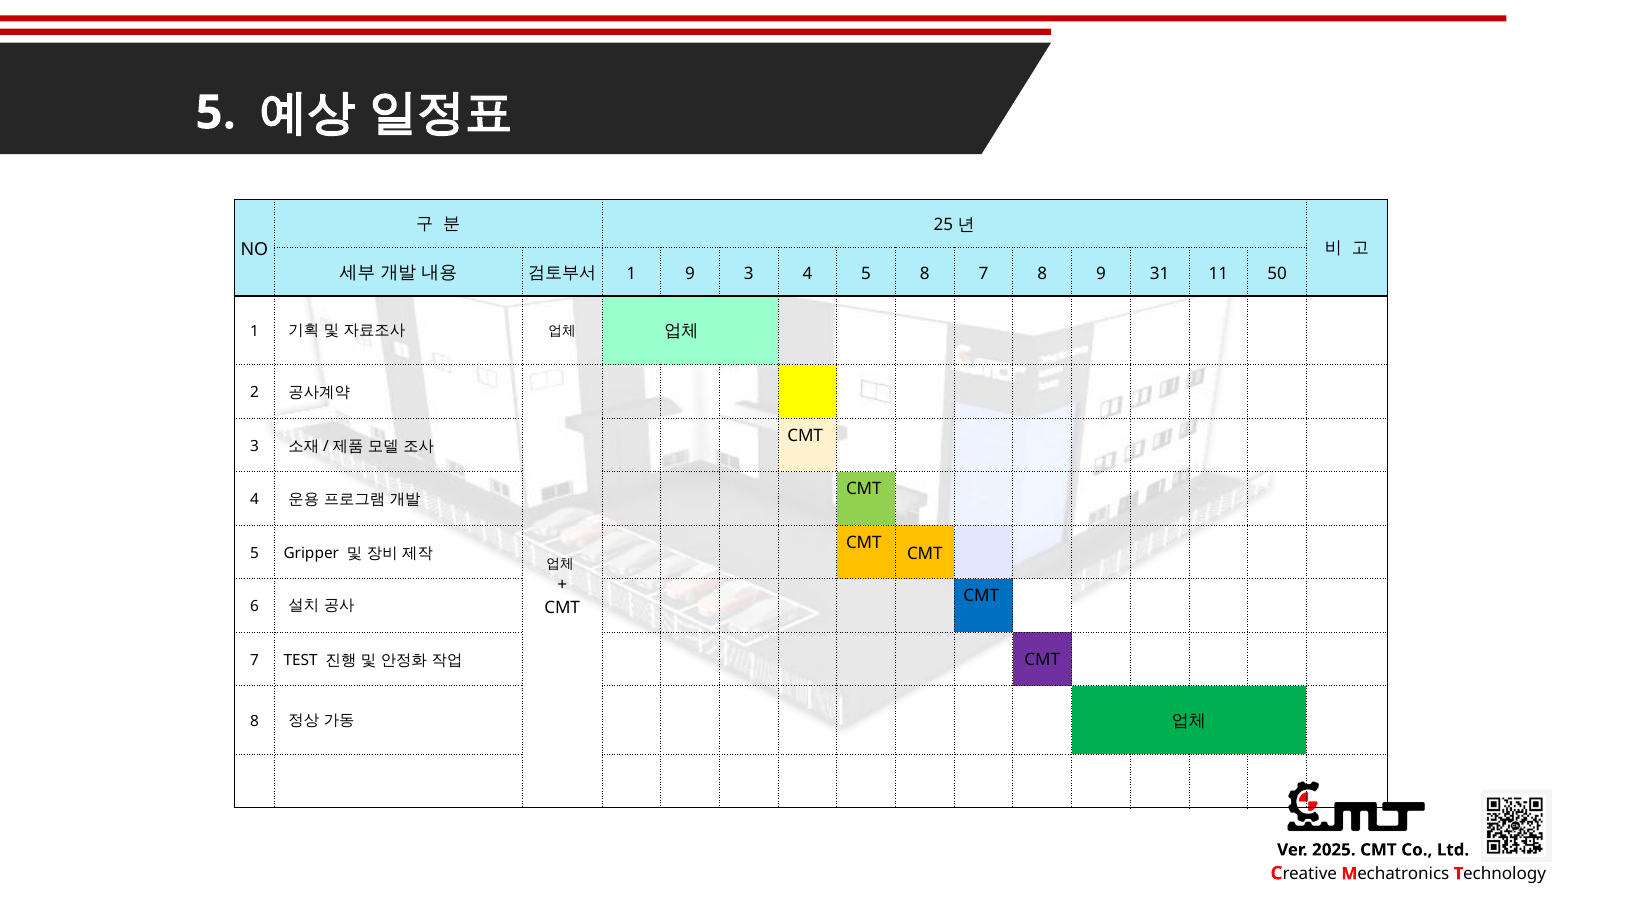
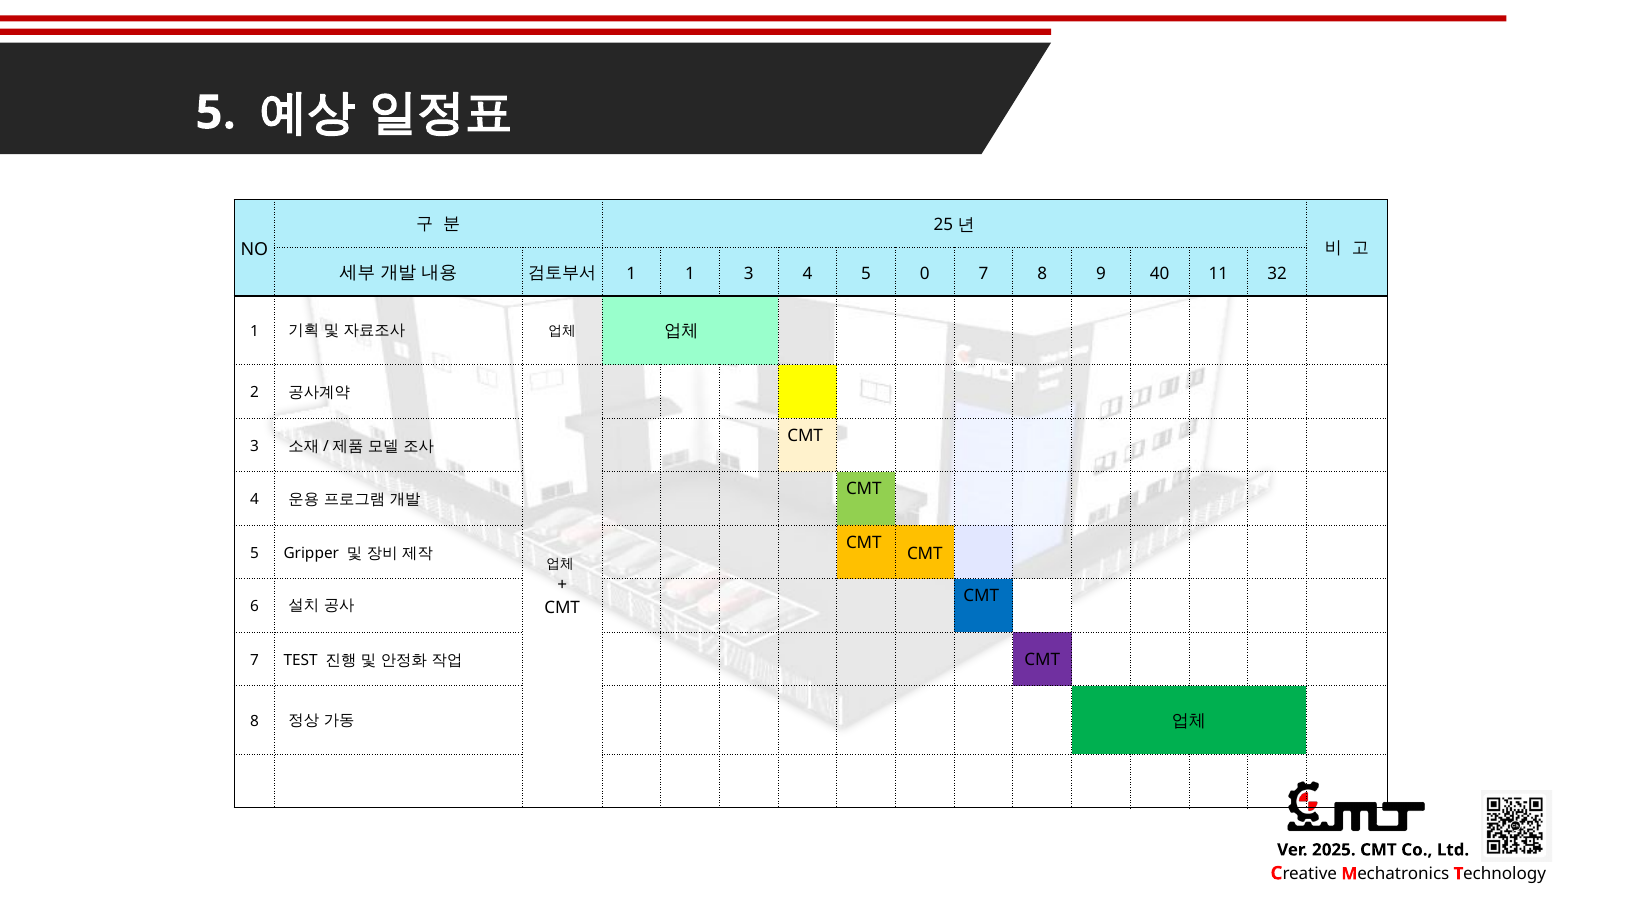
1 9: 9 -> 1 (690, 273)
5 8: 8 -> 0 (925, 273)
31: 31 -> 40 (1160, 273)
50: 50 -> 32 (1277, 273)
